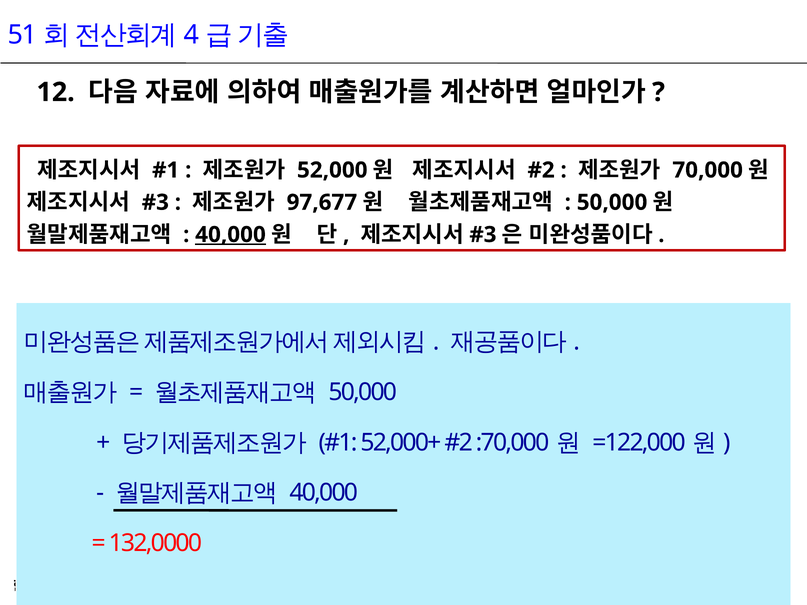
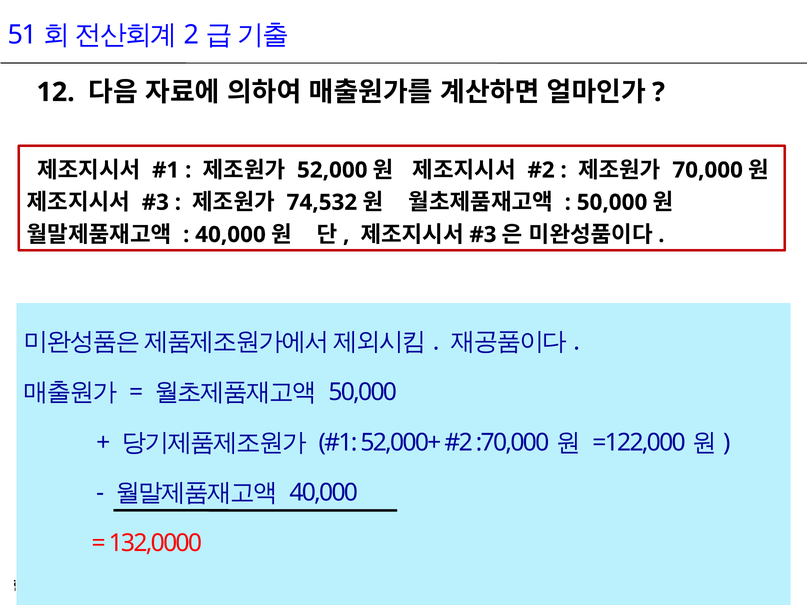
4: 4 -> 2 (191, 35)
97,677: 97,677 -> 74,532 (322, 202)
40,000 underline: present -> none (230, 235)
